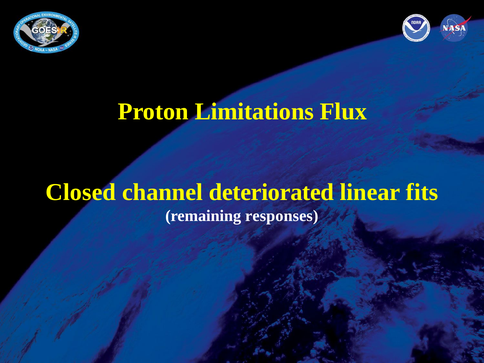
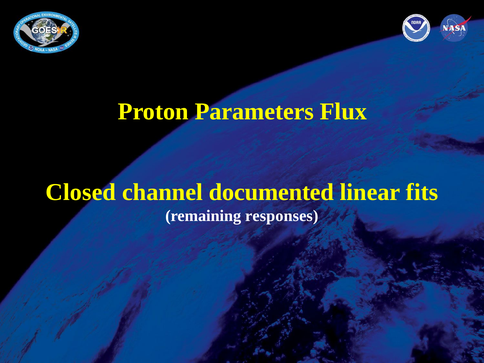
Limitations: Limitations -> Parameters (254, 111)
deteriorated: deteriorated -> documented (271, 192)
